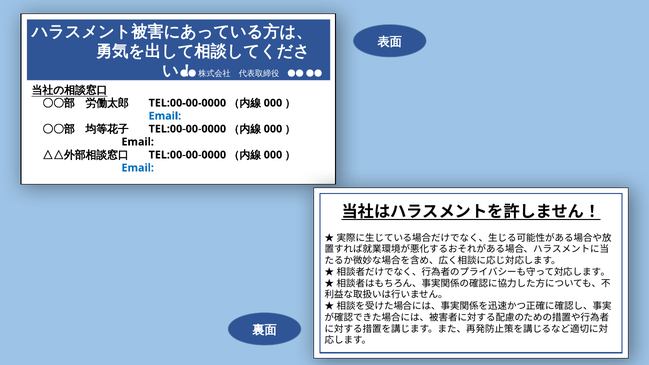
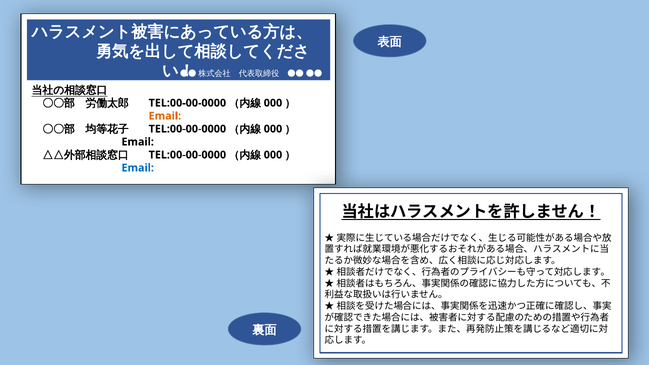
Email colour: blue -> orange (165, 116)
